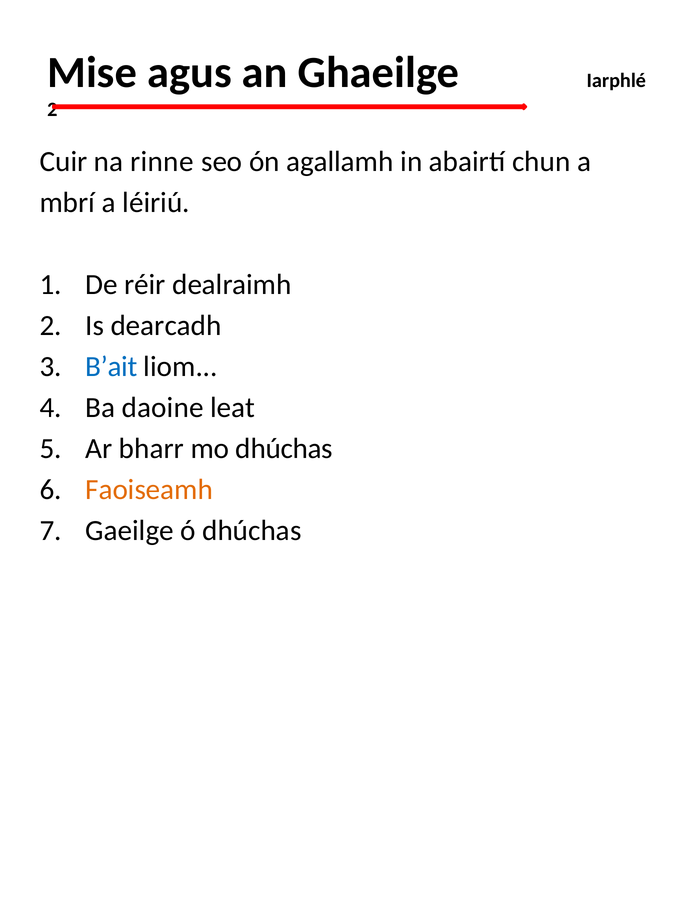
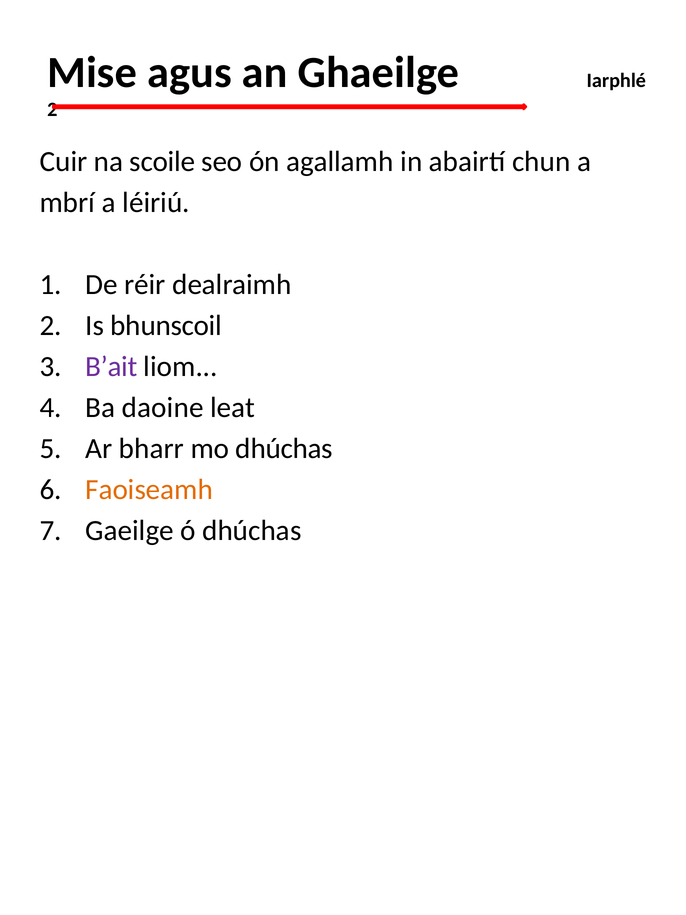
rinne: rinne -> scoile (162, 161)
dearcadh: dearcadh -> bhunscoil (166, 325)
B’ait colour: blue -> purple (111, 366)
